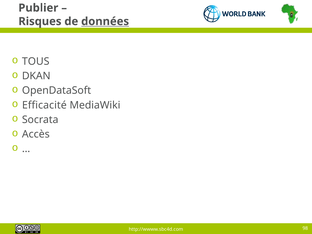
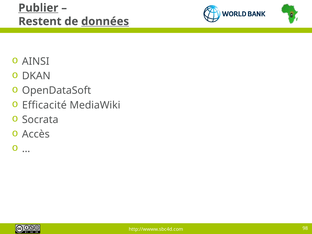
Publier underline: none -> present (38, 8)
Risques: Risques -> Restent (40, 21)
TOUS: TOUS -> AINSI (36, 61)
